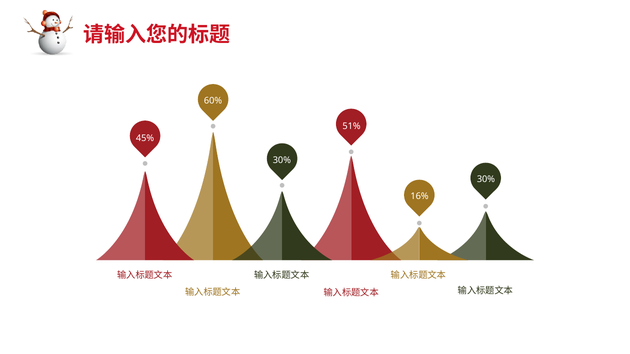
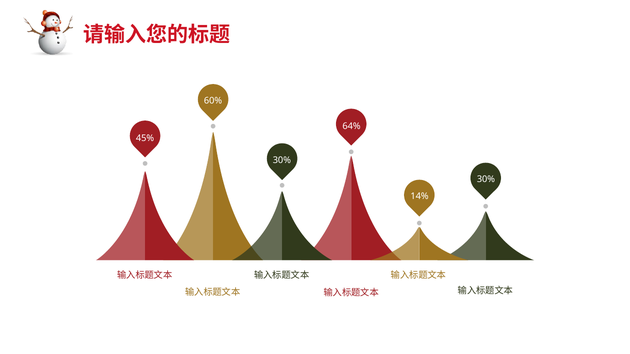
51%: 51% -> 64% (351, 126)
16%: 16% -> 14% (419, 197)
